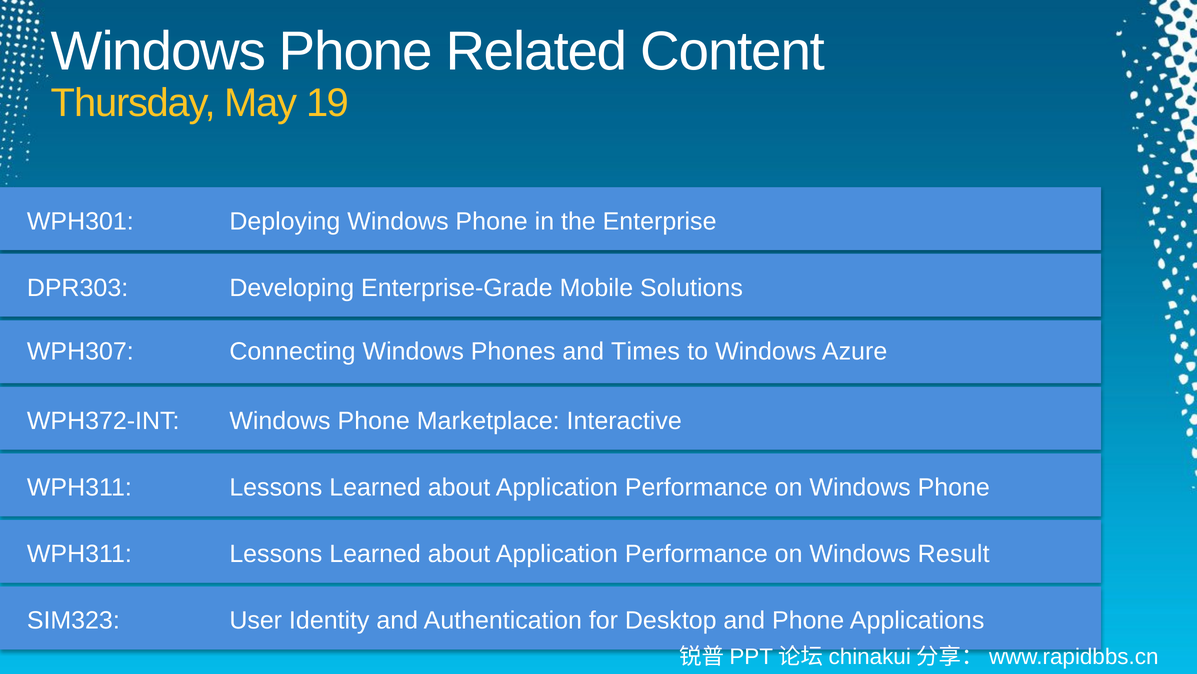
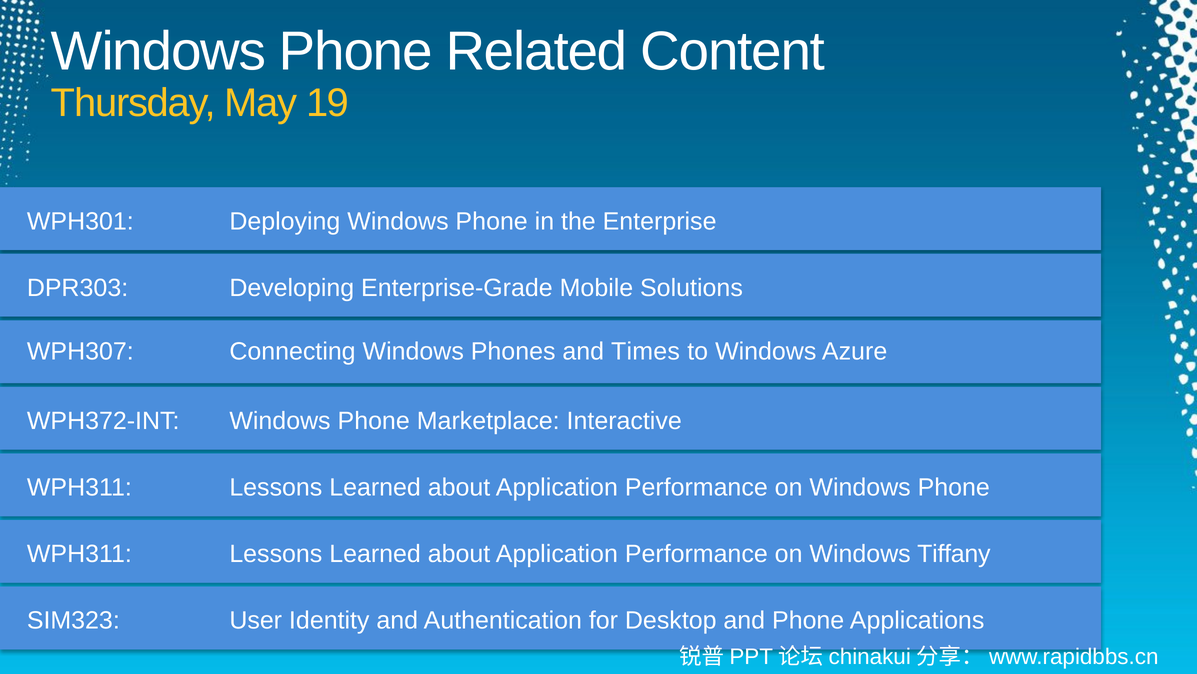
Result: Result -> Tiffany (954, 554)
